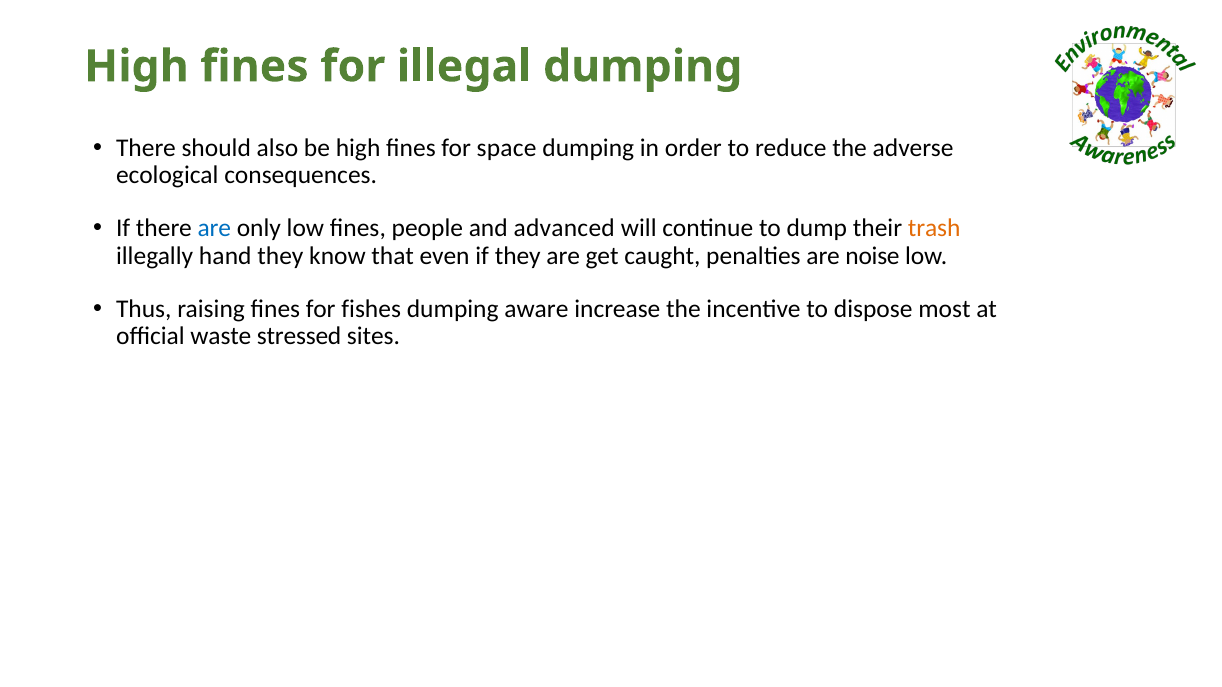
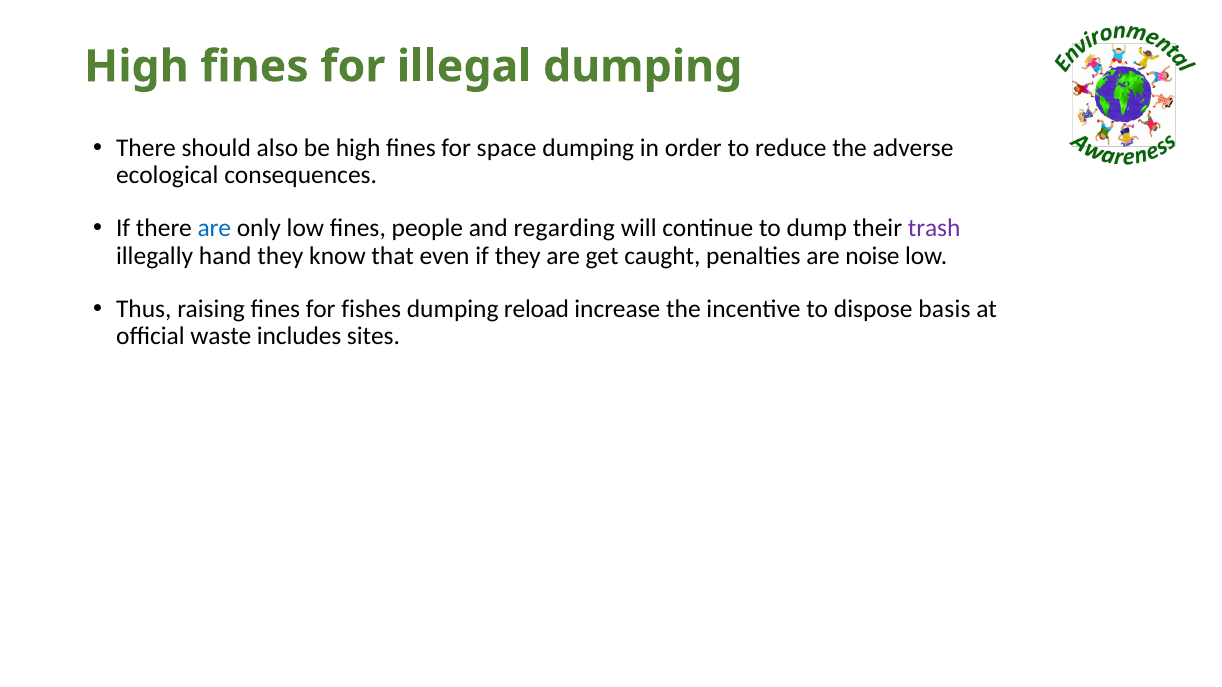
advanced: advanced -> regarding (564, 228)
trash colour: orange -> purple (934, 228)
aware: aware -> reload (537, 309)
most: most -> basis (944, 309)
stressed: stressed -> includes (299, 336)
